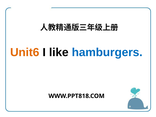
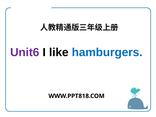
Unit6 colour: orange -> purple (25, 52)
